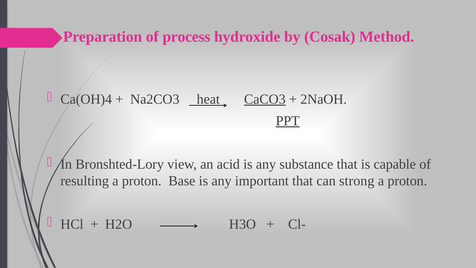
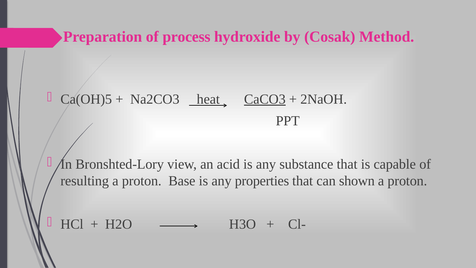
Ca(OH)4: Ca(OH)4 -> Ca(OH)5 (86, 99)
PPT underline: present -> none (288, 121)
important: important -> properties (262, 181)
strong: strong -> shown (357, 181)
